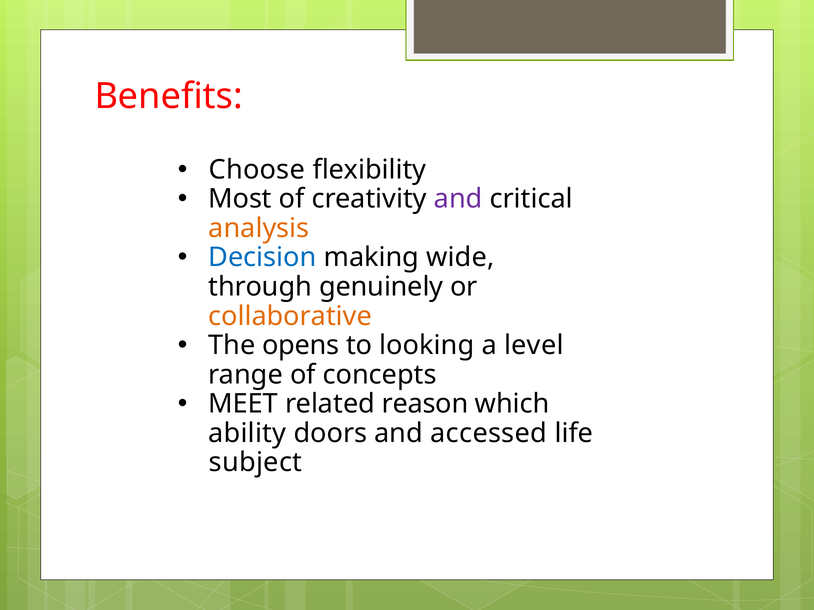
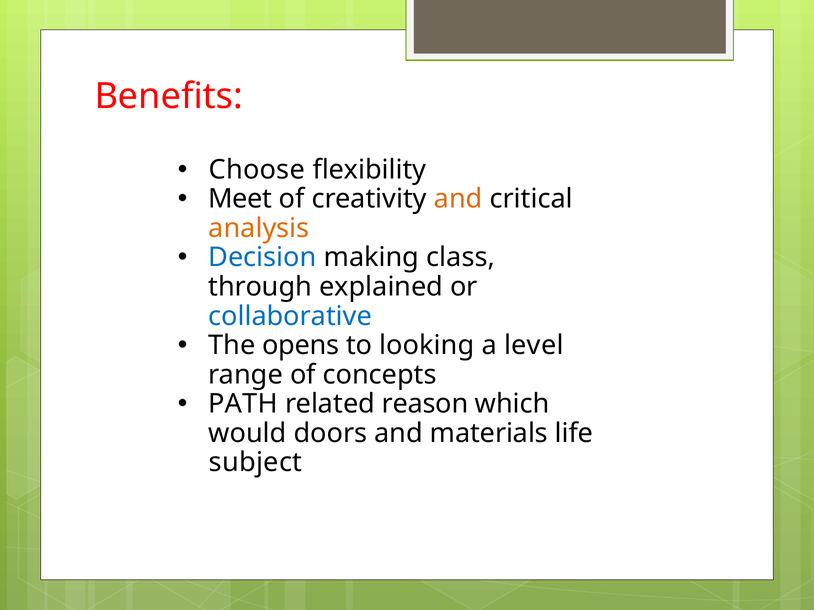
Most: Most -> Meet (240, 199)
and colour: purple -> orange (458, 199)
wide: wide -> class (461, 258)
genuinely: genuinely -> explained (381, 287)
collaborative colour: orange -> blue (290, 316)
MEET: MEET -> PATH (243, 404)
ability: ability -> would (247, 433)
accessed: accessed -> materials (489, 433)
